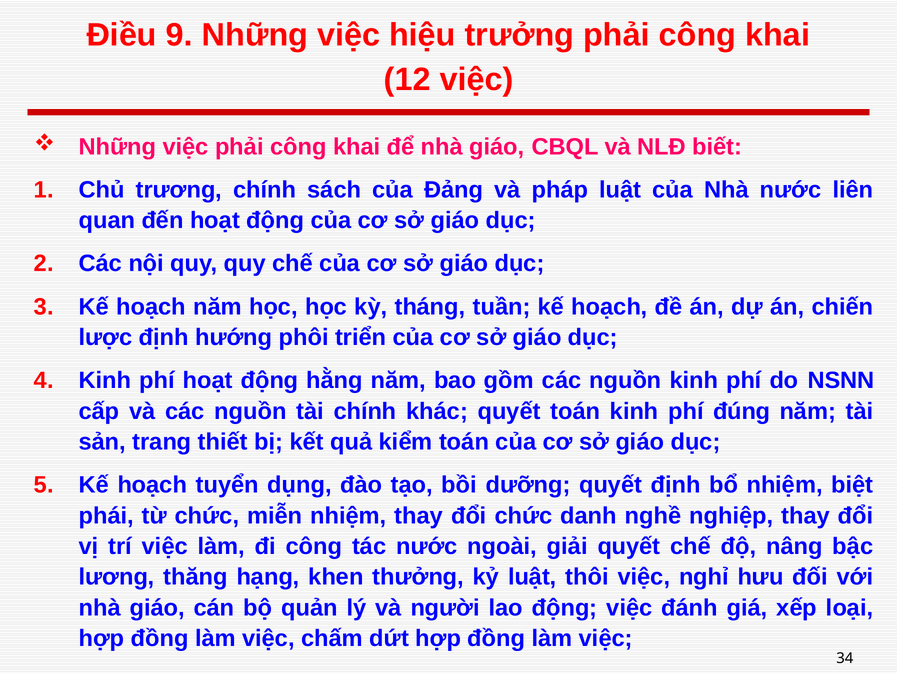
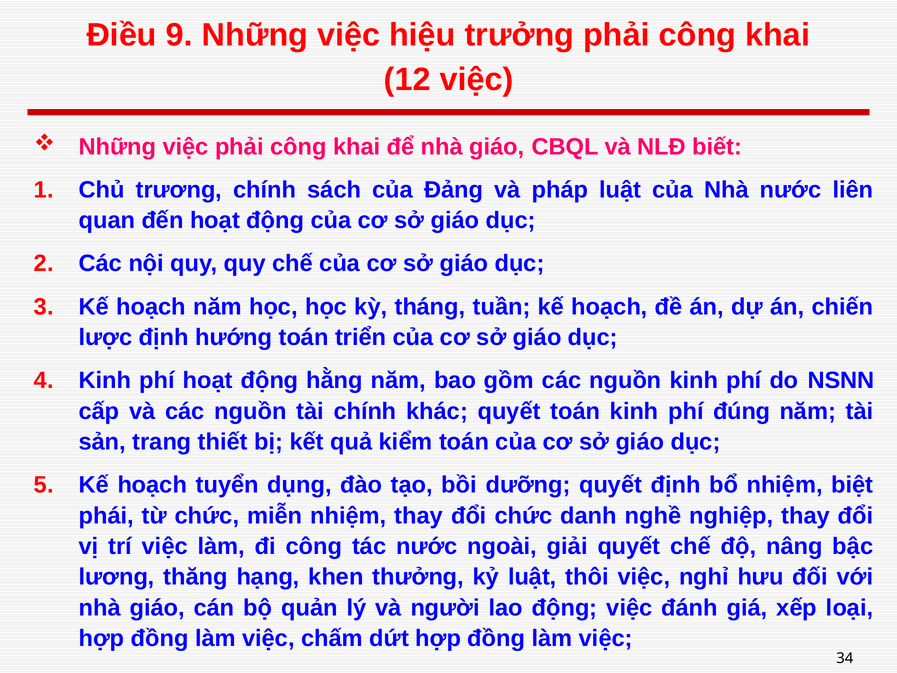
hướng phôi: phôi -> toán (304, 337)
